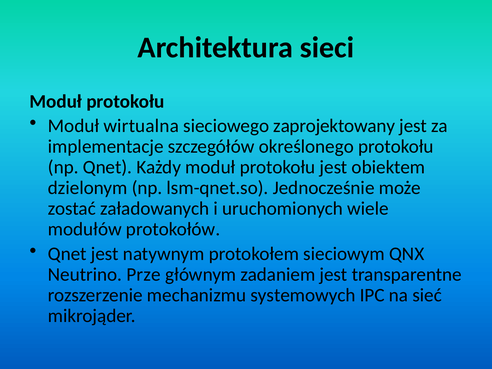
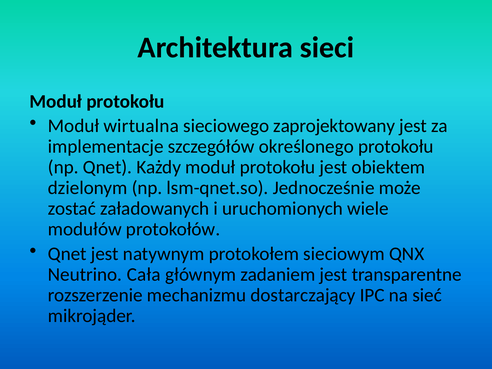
Prze: Prze -> Cała (144, 275)
systemowych: systemowych -> dostarczający (303, 295)
